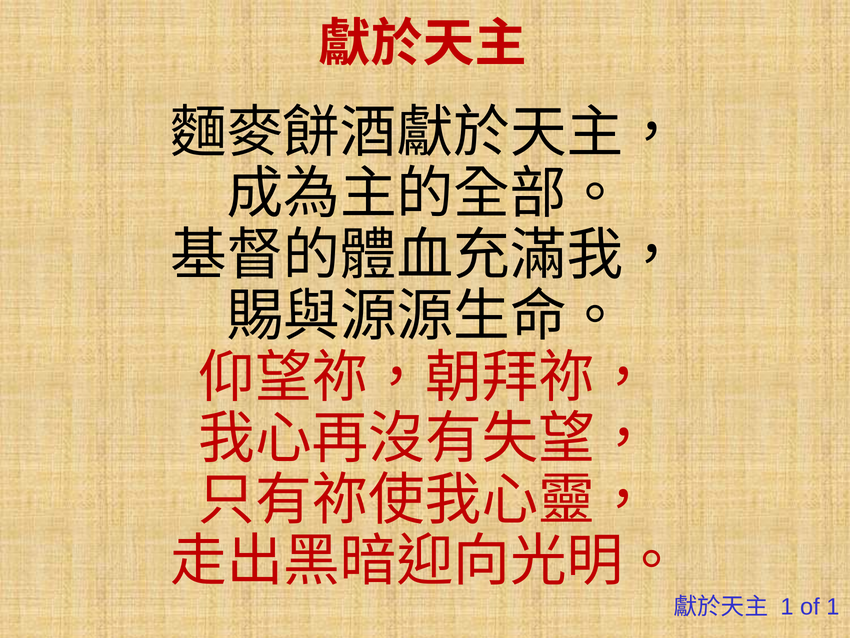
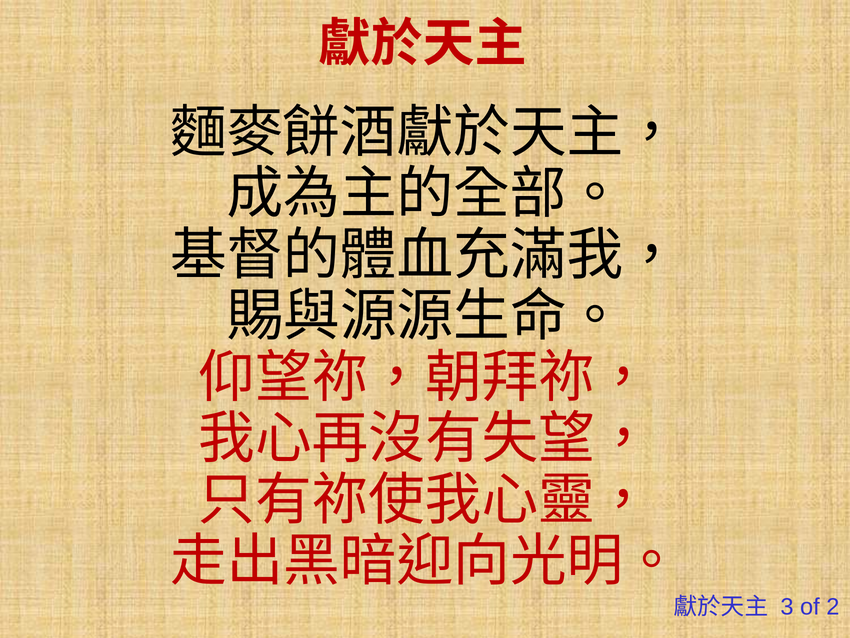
1: 1 -> 3 (787, 607)
of 1: 1 -> 2 (833, 607)
